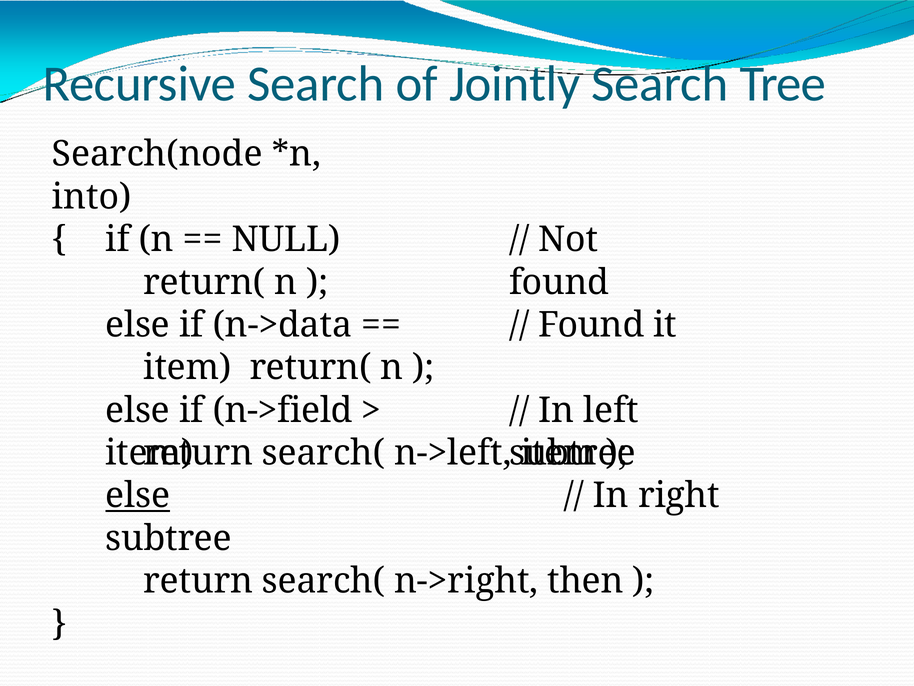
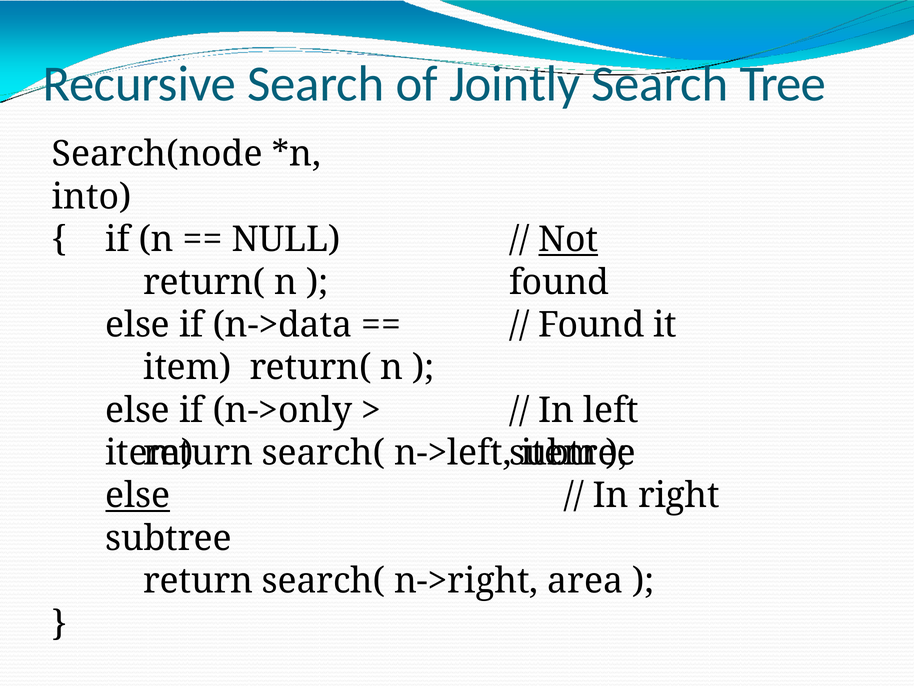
Not underline: none -> present (568, 239)
n->field: n->field -> n->only (283, 410)
then: then -> area (585, 581)
